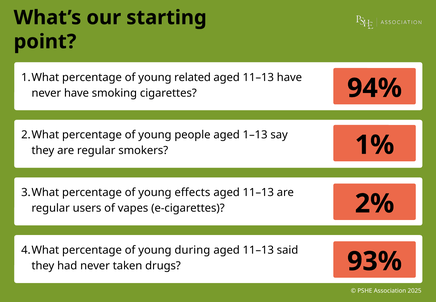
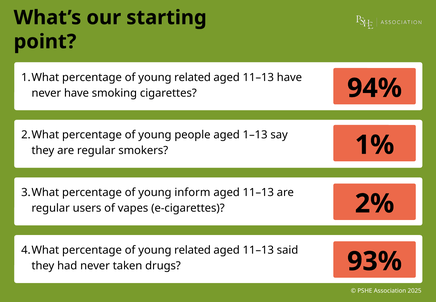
effects: effects -> inform (192, 192)
during: during -> related (193, 250)
